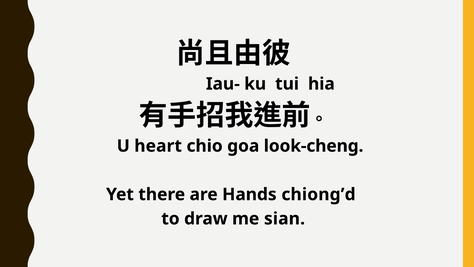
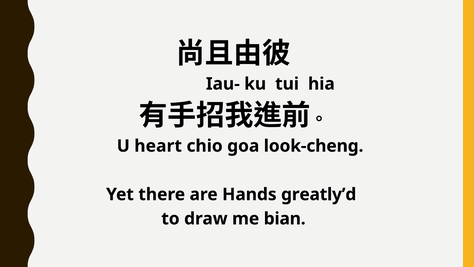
chiong’d: chiong’d -> greatly’d (319, 194)
sian: sian -> bian (285, 218)
